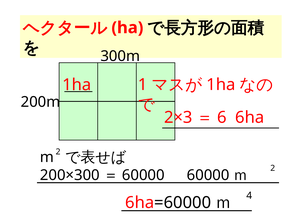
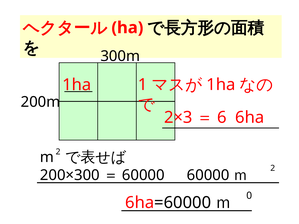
4: 4 -> 0 (249, 196)
